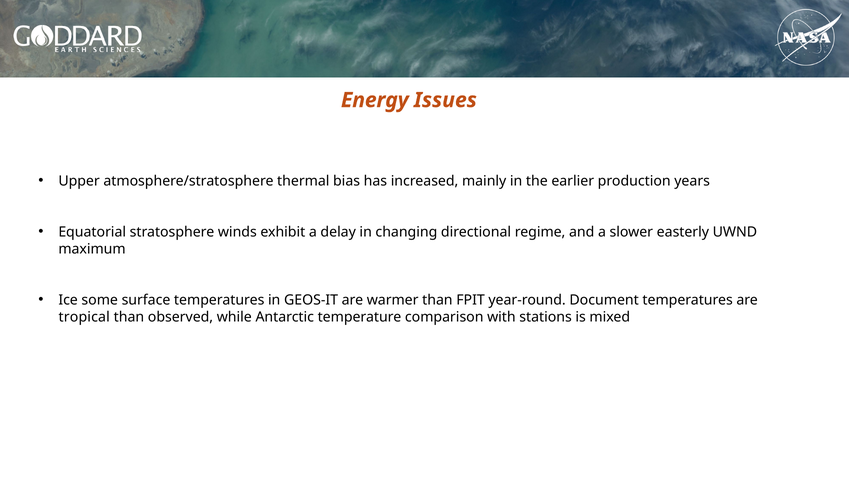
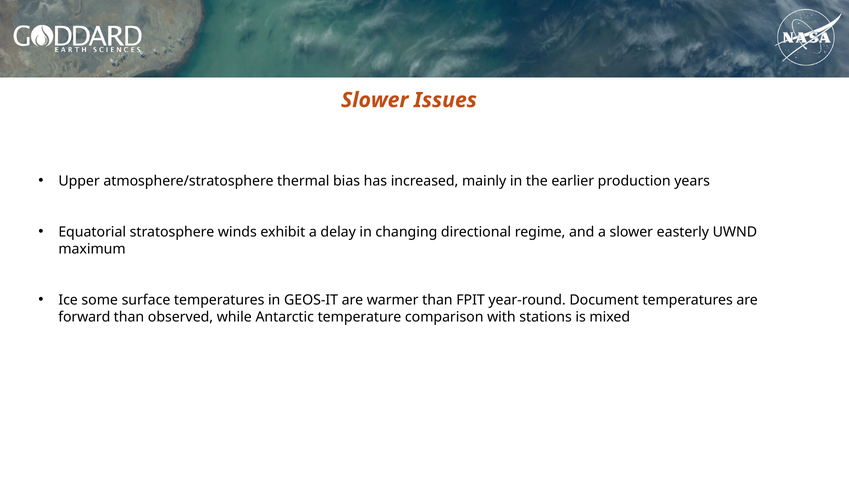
Energy: Energy -> Slower (375, 100)
tropical: tropical -> forward (84, 317)
